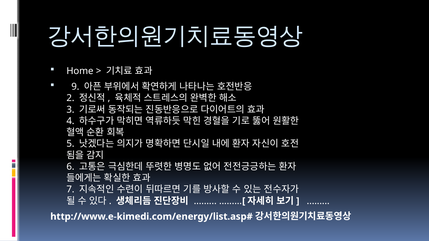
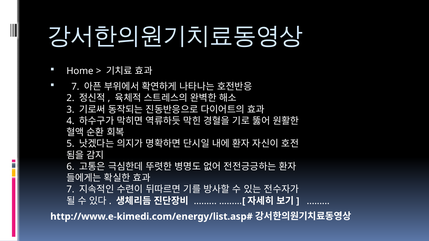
9: 9 -> 7 (75, 87)
